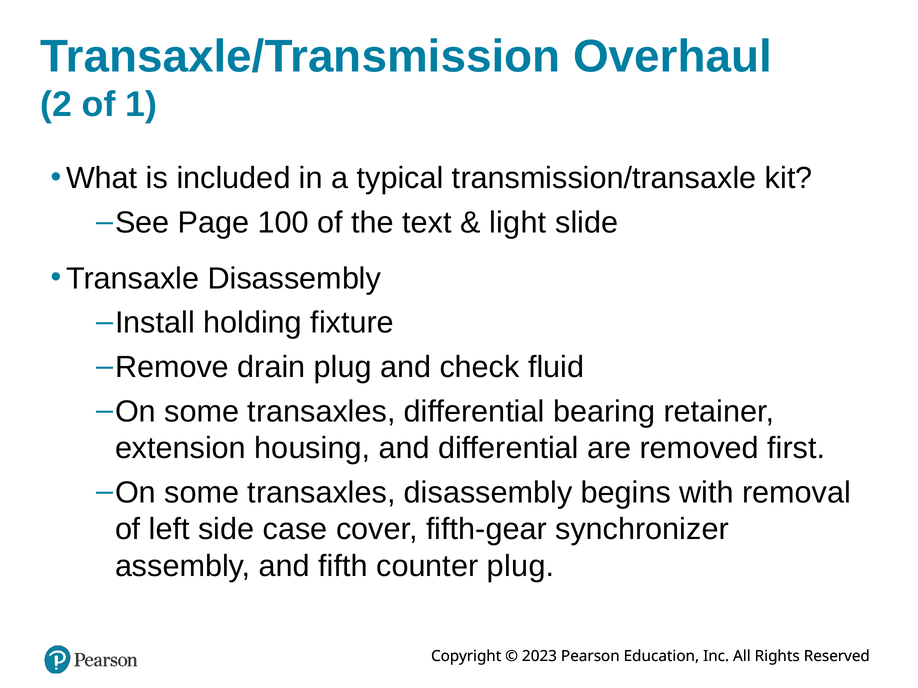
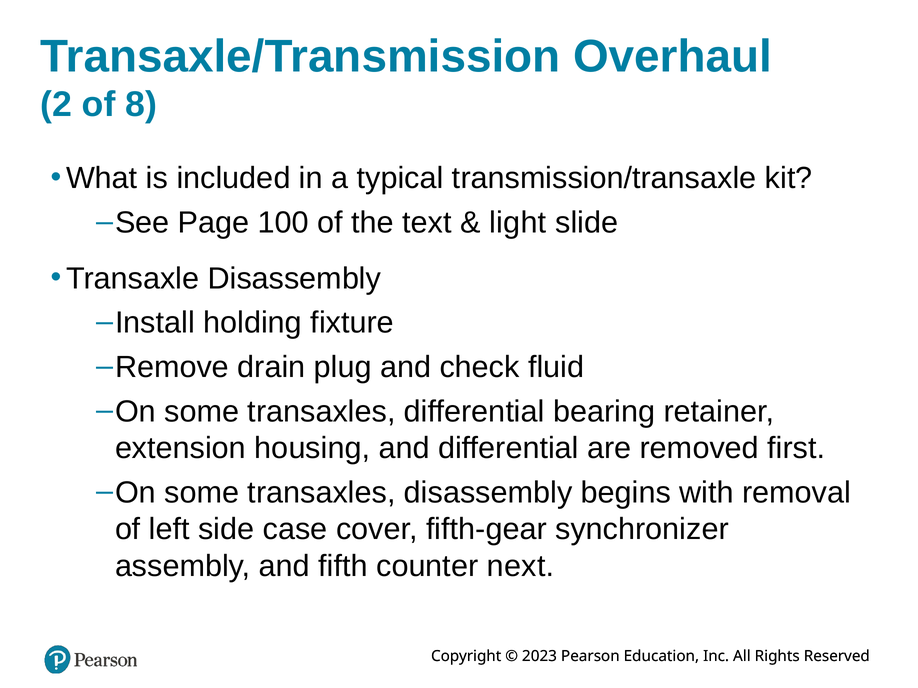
1: 1 -> 8 (141, 105)
counter plug: plug -> next (521, 566)
